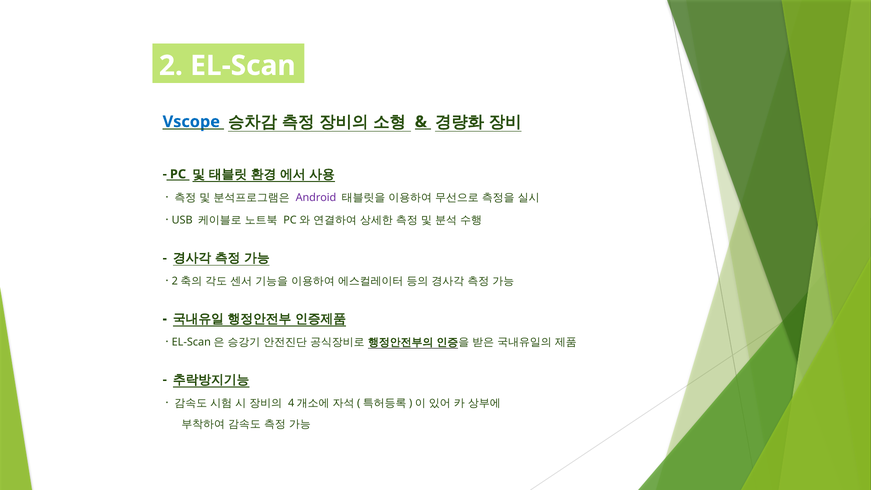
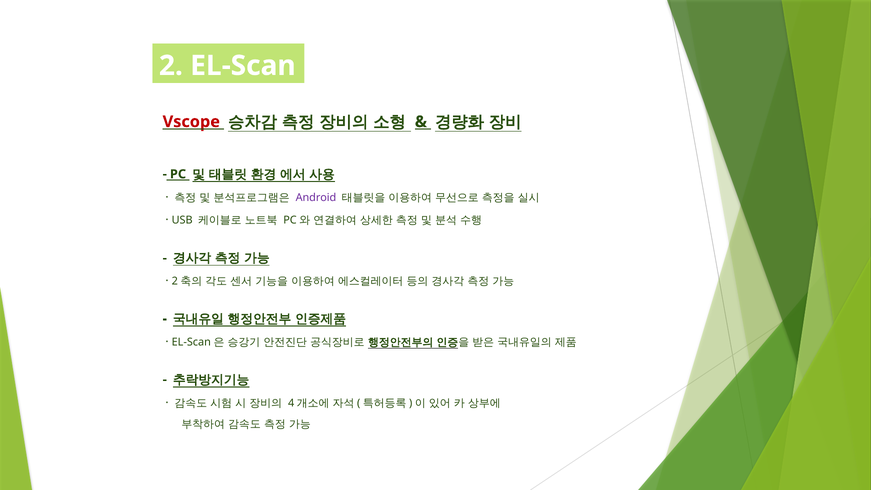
Vscope colour: blue -> red (191, 122)
